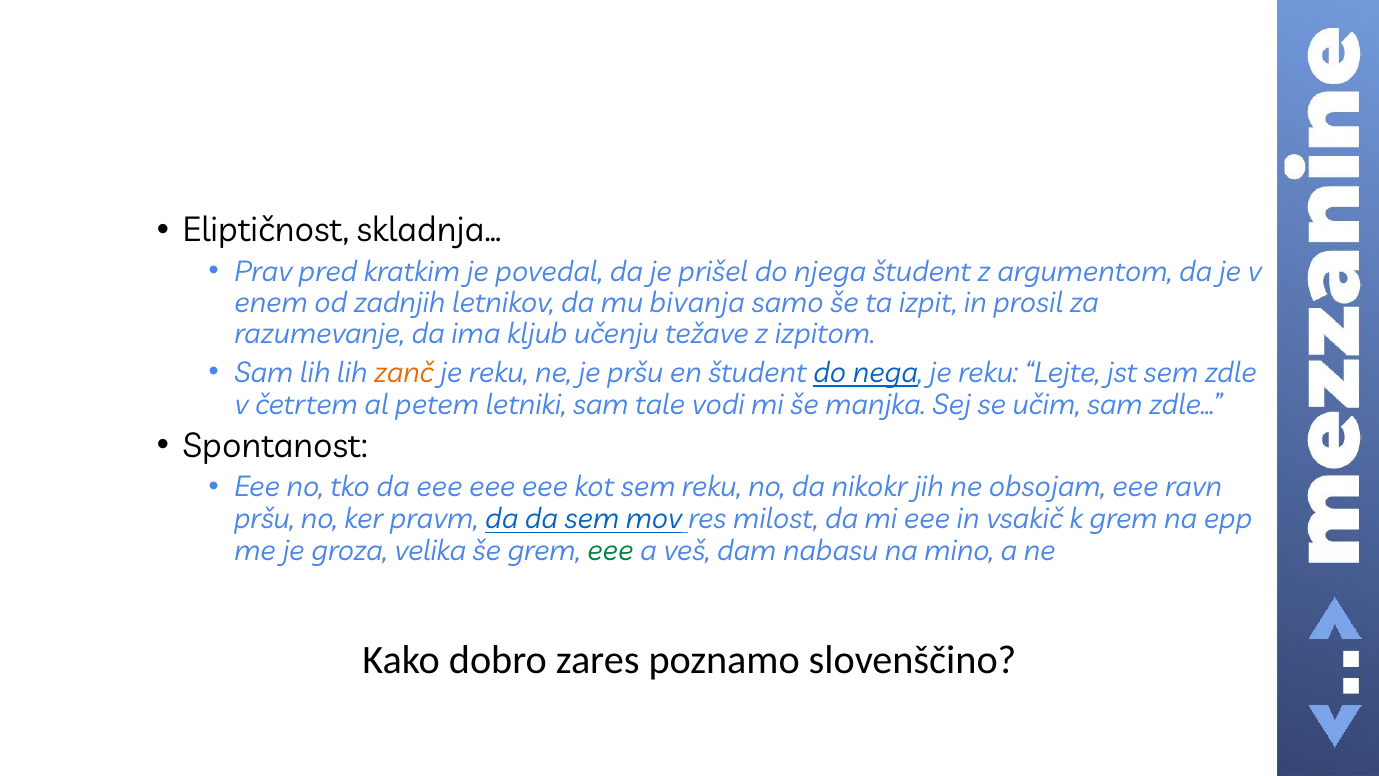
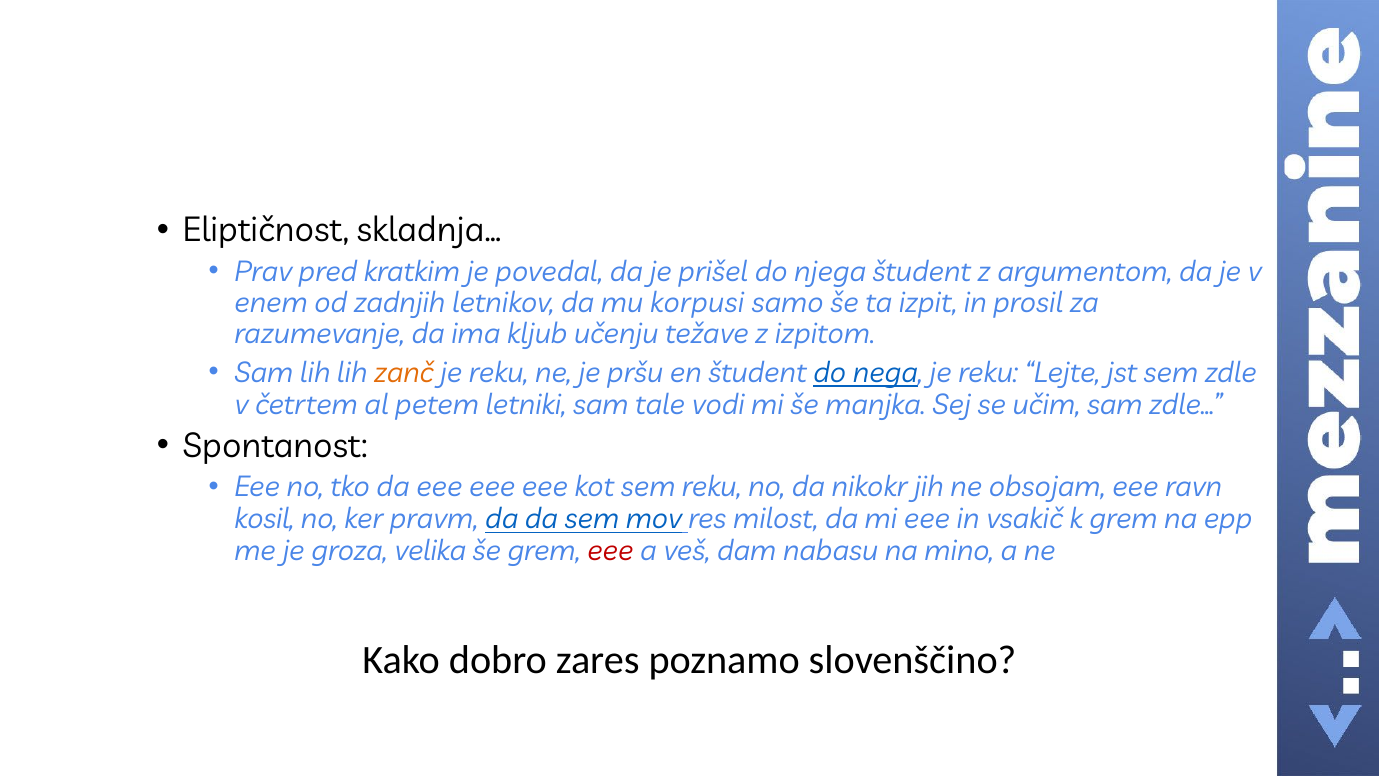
bivanja: bivanja -> korpusi (697, 302)
pršu: pršu -> kosil (264, 519)
eee colour: green -> red (610, 551)
